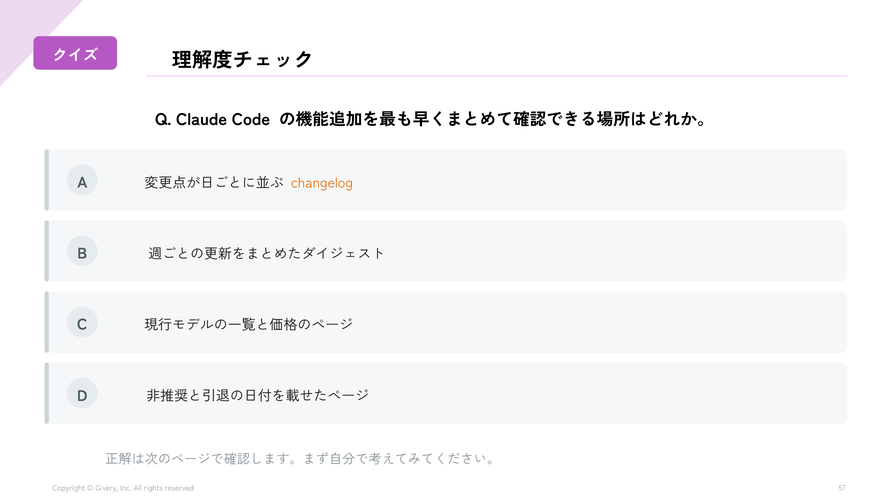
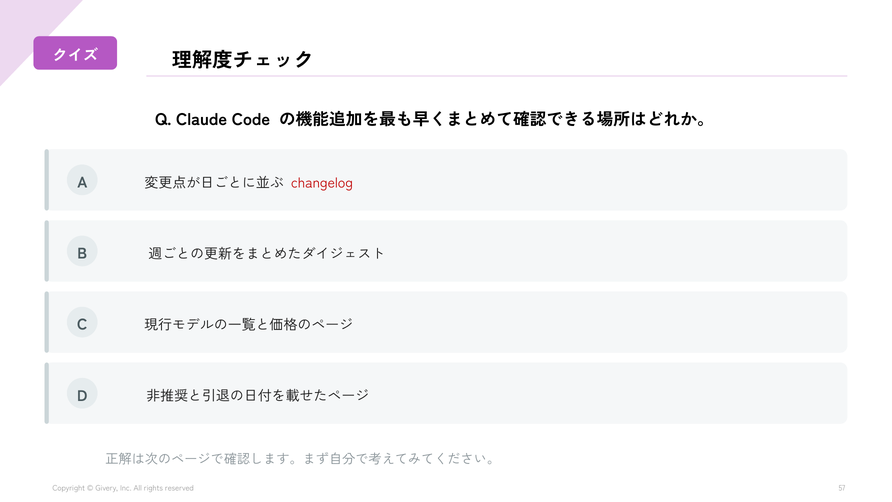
changelog colour: orange -> red (322, 183)
